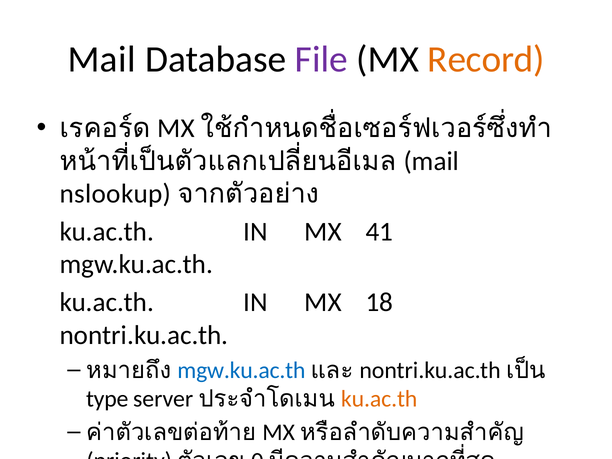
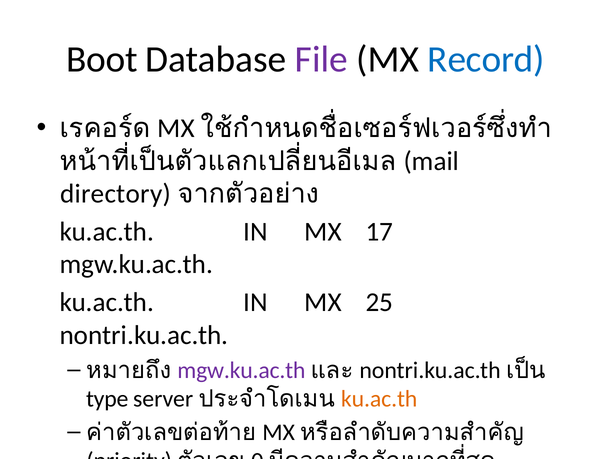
Mail: Mail -> Boot (102, 59)
Record colour: orange -> blue (486, 59)
nslookup: nslookup -> directory (115, 194)
41: 41 -> 17 (379, 232)
18: 18 -> 25 (379, 303)
mgw.ku.ac.th colour: blue -> purple (241, 370)
